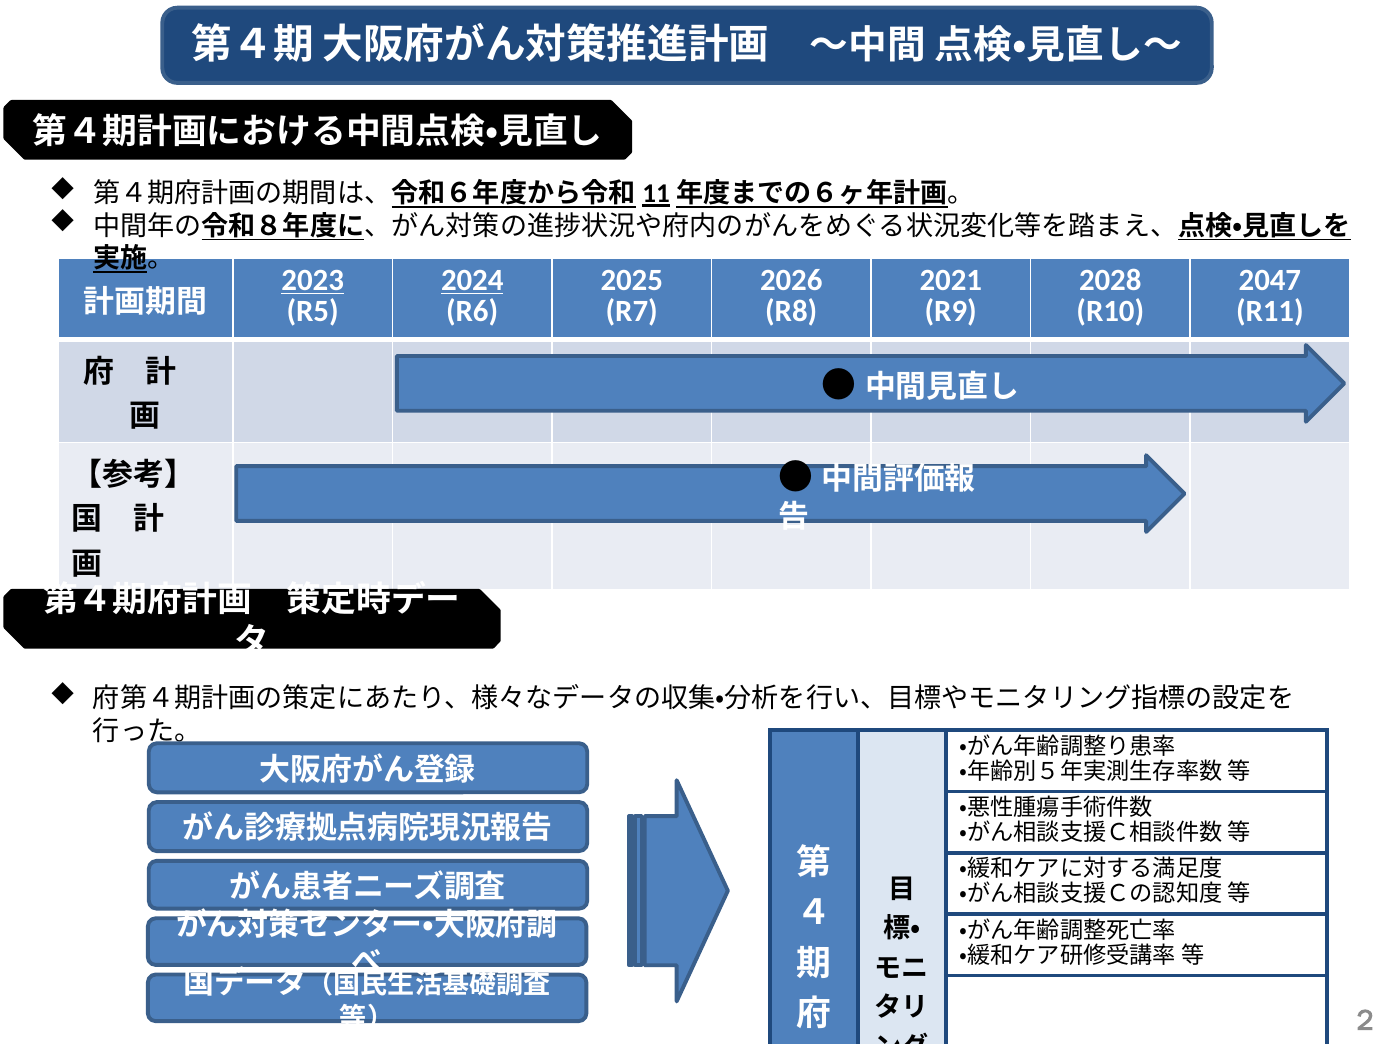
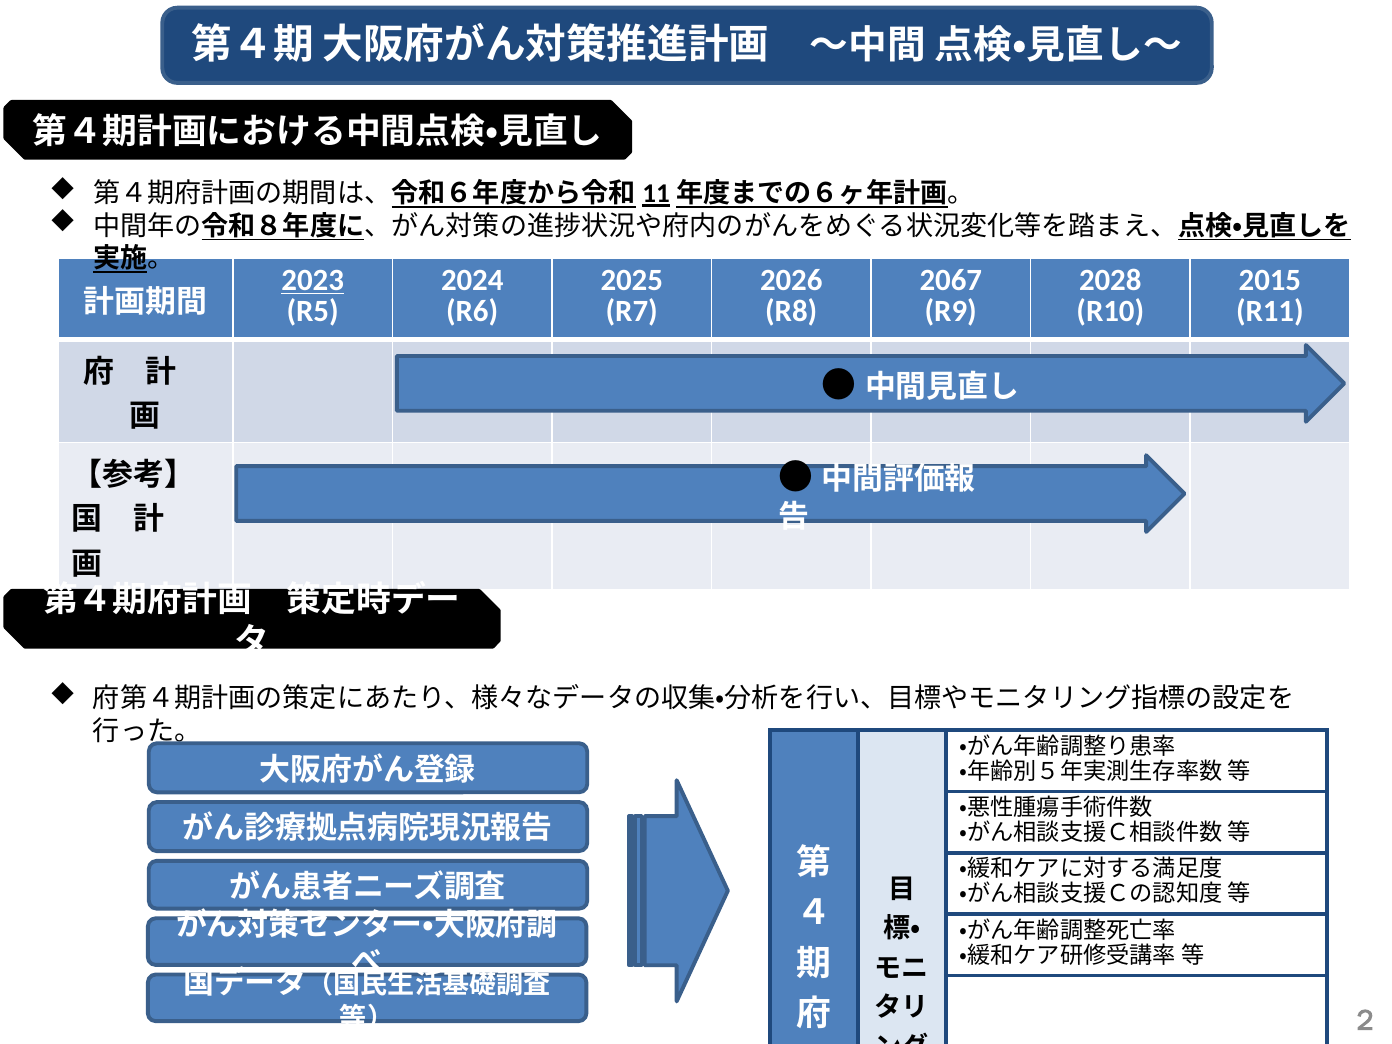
2024 underline: present -> none (472, 280)
2021: 2021 -> 2067 (951, 280)
2047: 2047 -> 2015 (1270, 280)
